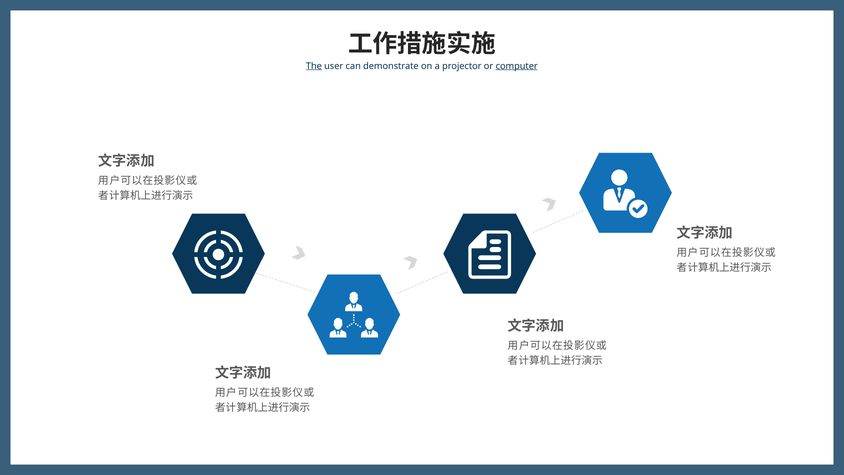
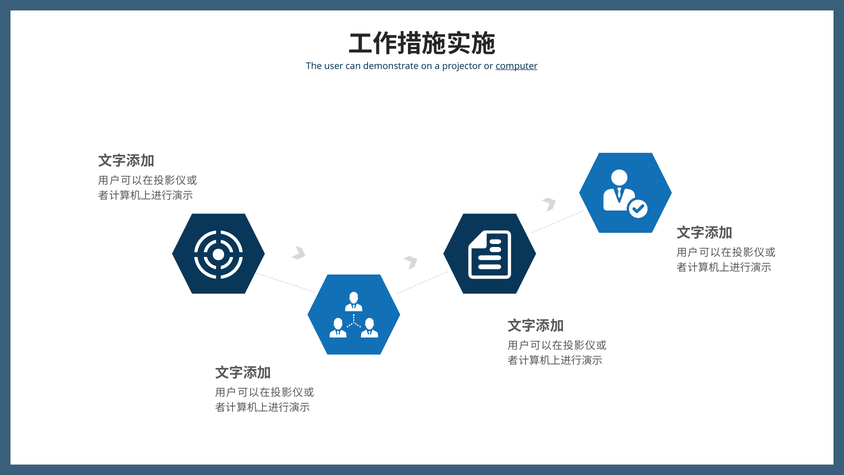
The underline: present -> none (314, 66)
